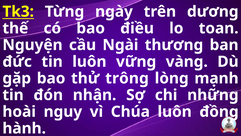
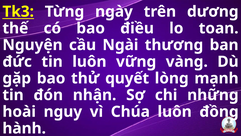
trông: trông -> quyết (127, 78)
